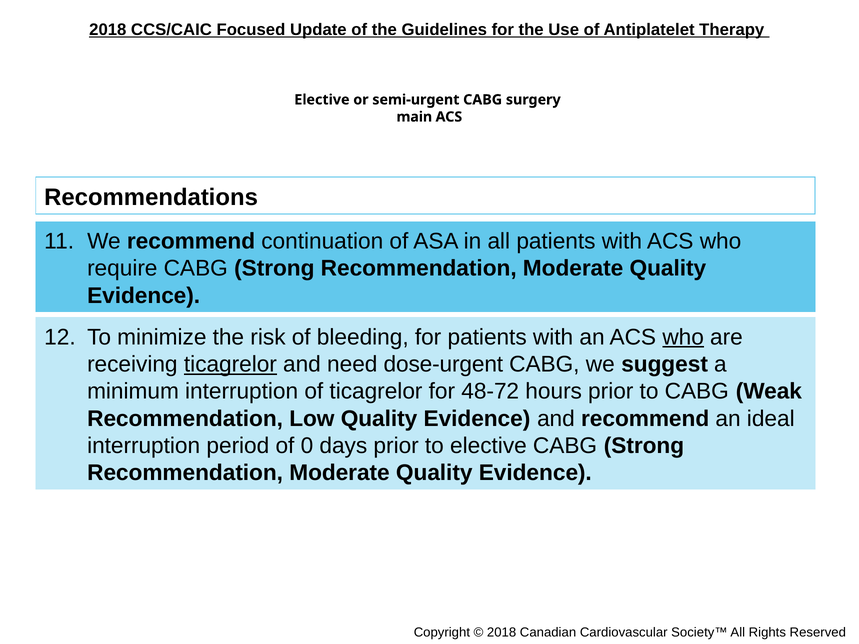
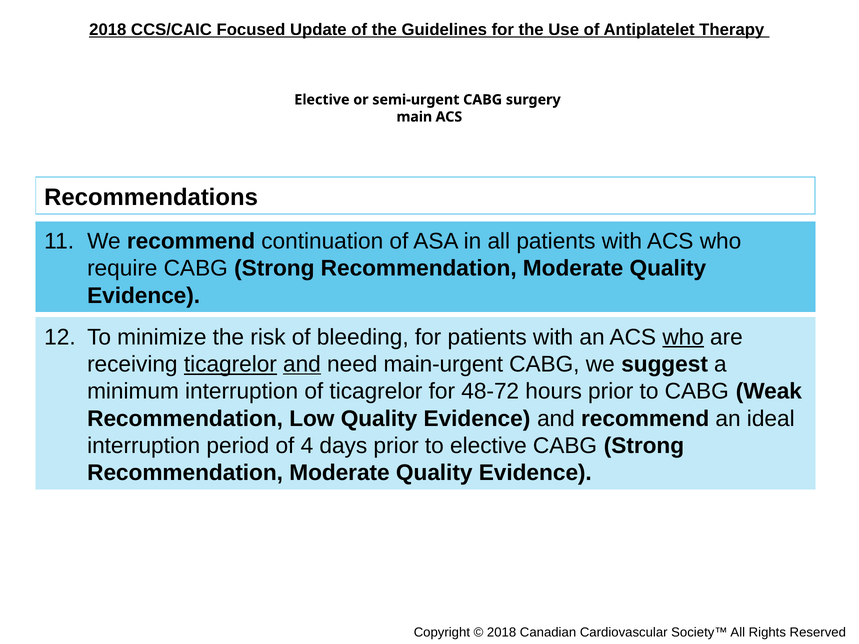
and underline: none -> present (302, 364)
dose-urgent: dose-urgent -> main-urgent (443, 364)
0: 0 -> 4 (307, 446)
